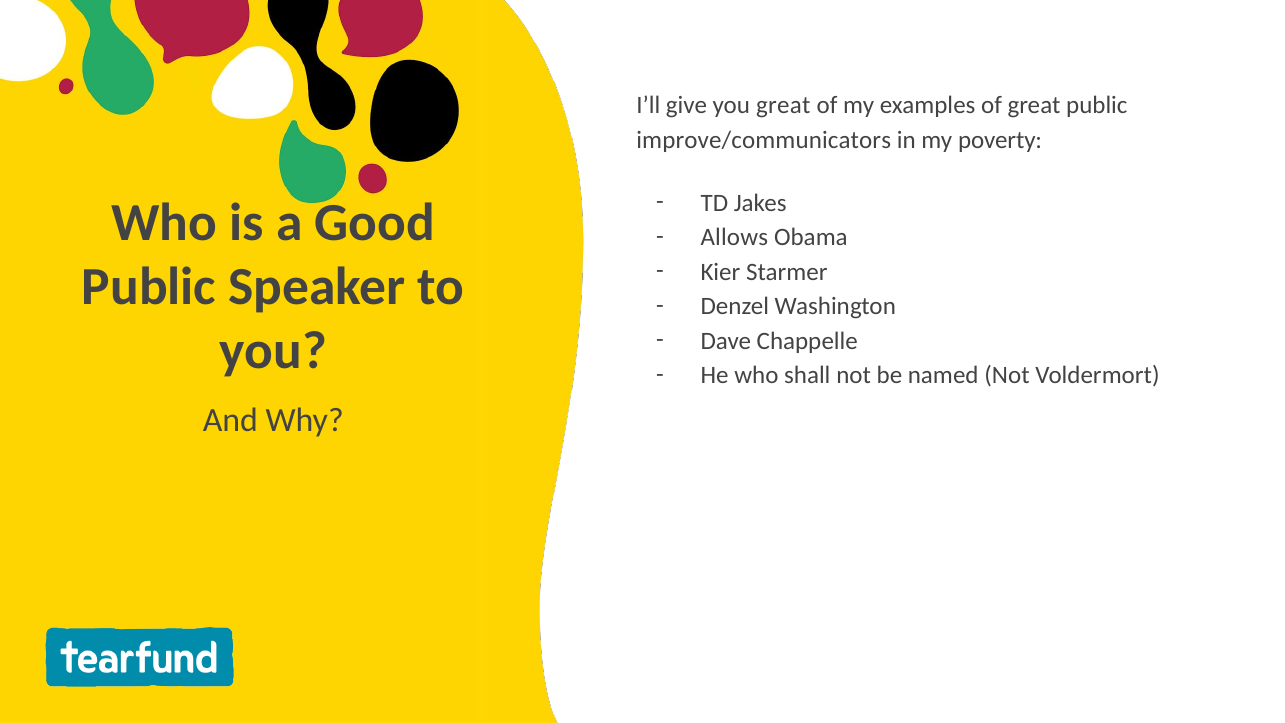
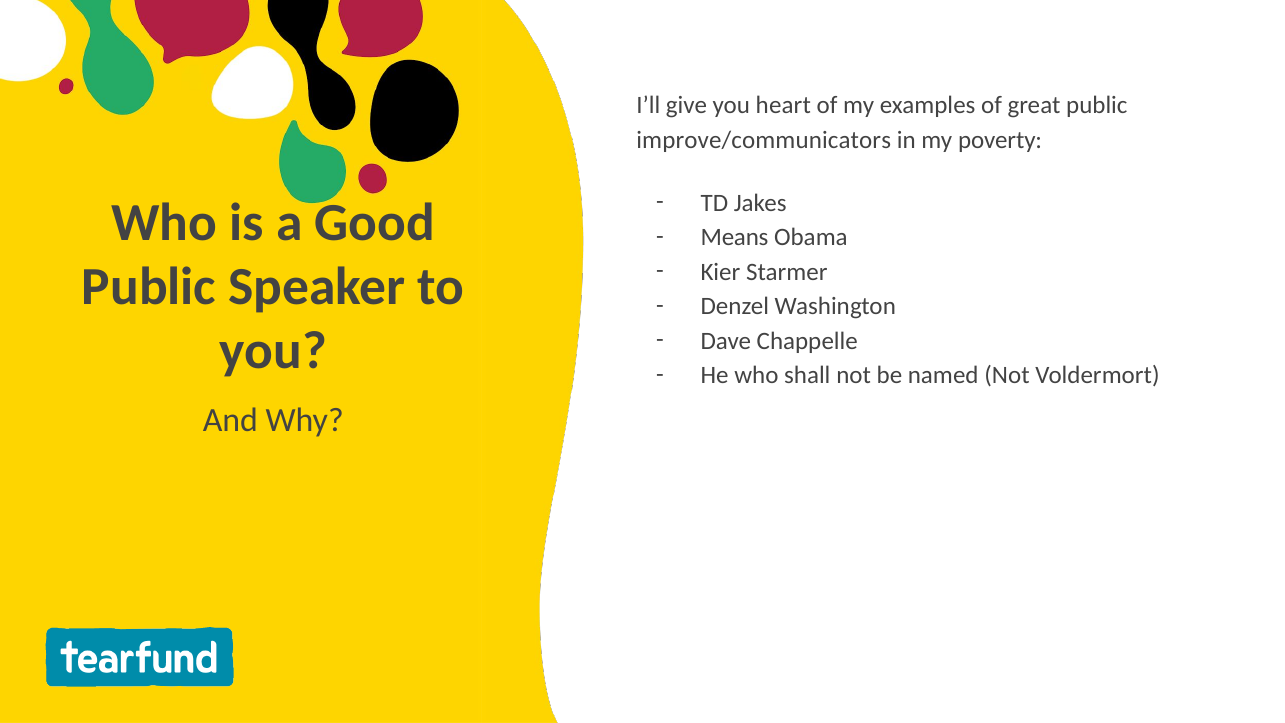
you great: great -> heart (783, 106)
Allows: Allows -> Means (735, 238)
